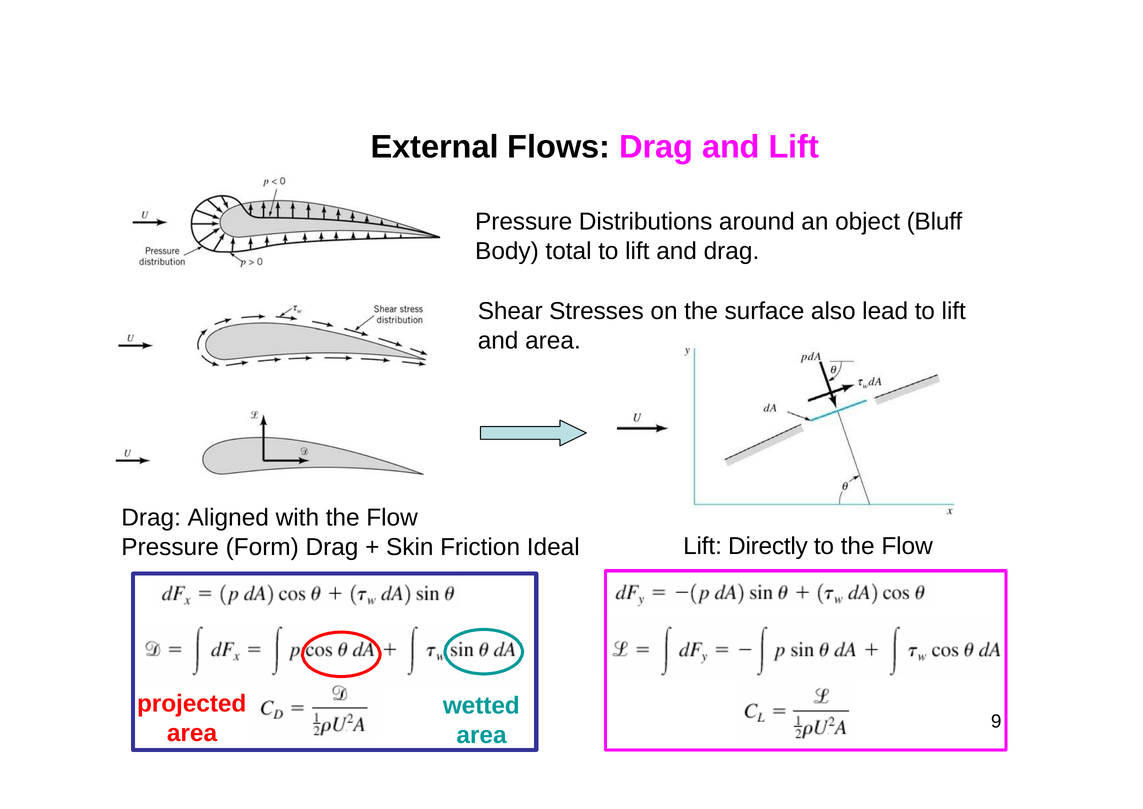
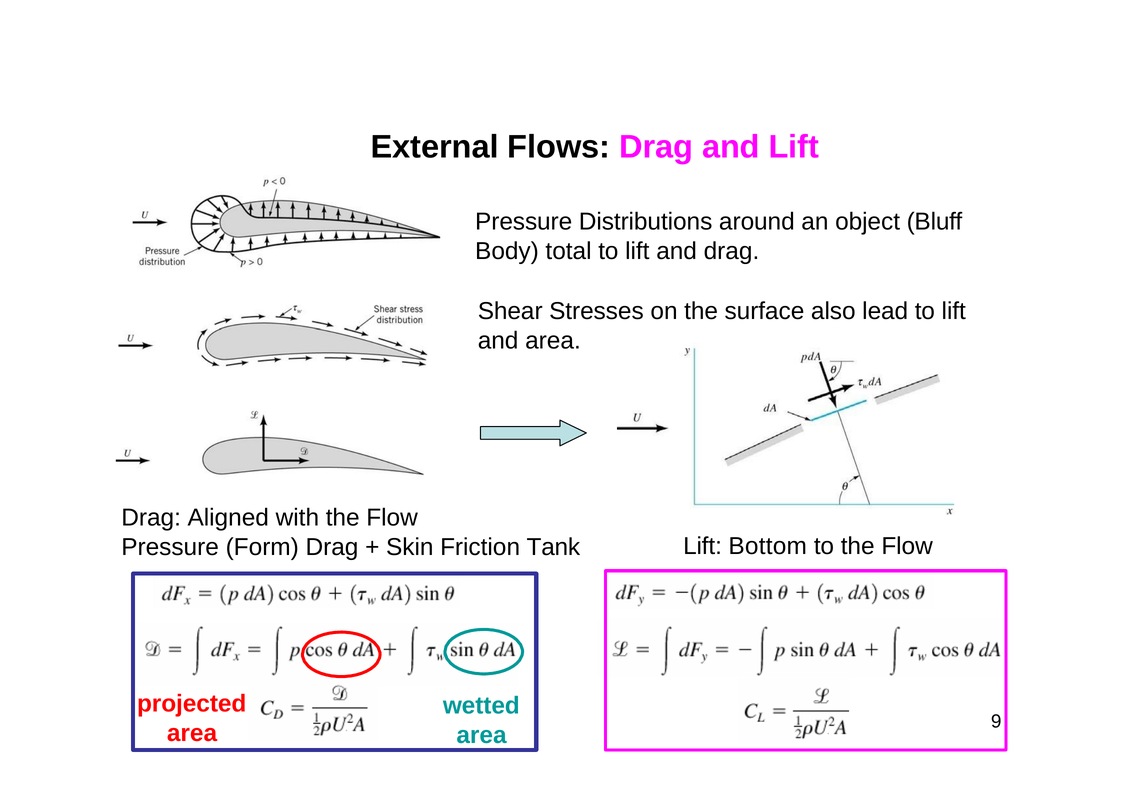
Ideal: Ideal -> Tank (553, 547)
Directly: Directly -> Bottom (768, 546)
